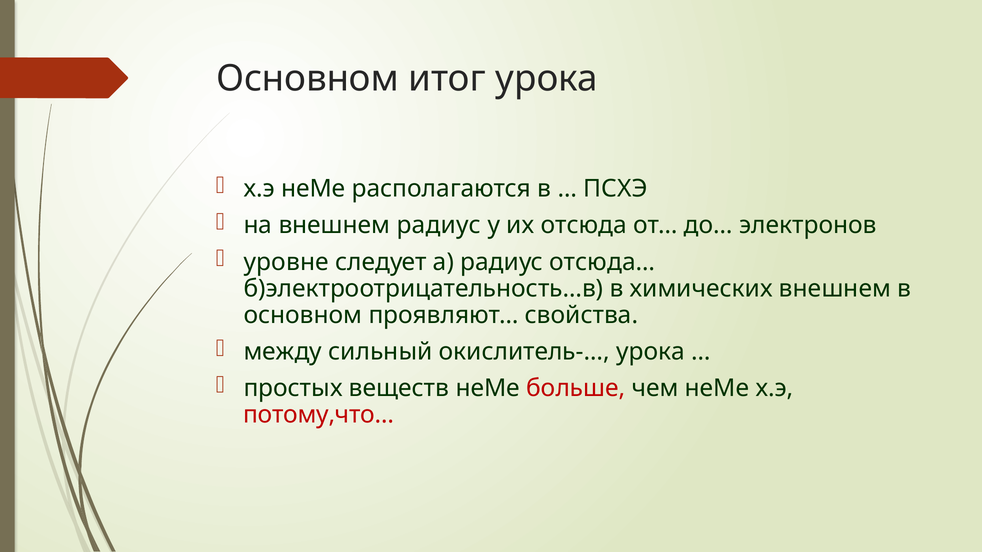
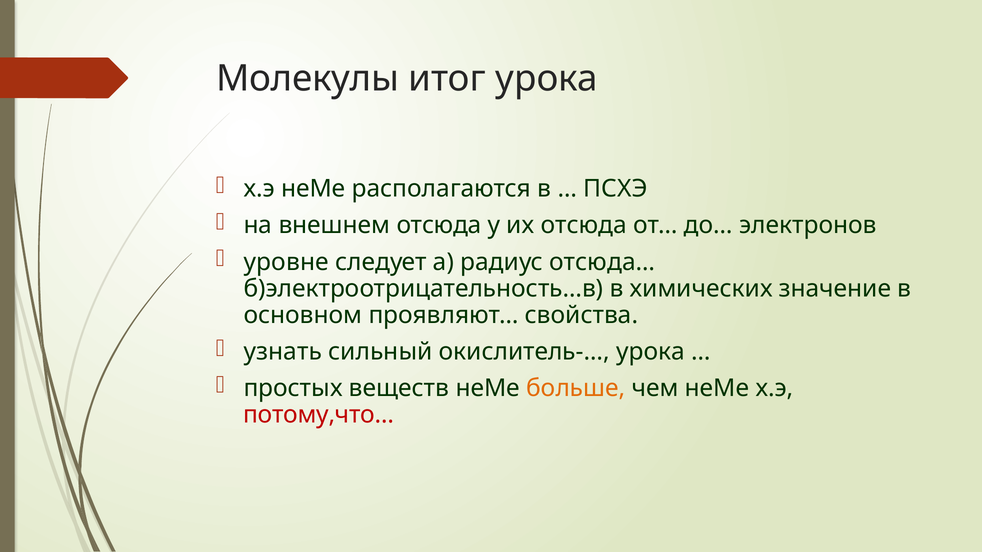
Основном: Основном -> Молекулы (308, 79)
внешнем радиус: радиус -> отсюда (439, 225)
химических внешнем: внешнем -> значение (835, 289)
между: между -> узнать (283, 352)
больше colour: red -> orange (576, 389)
